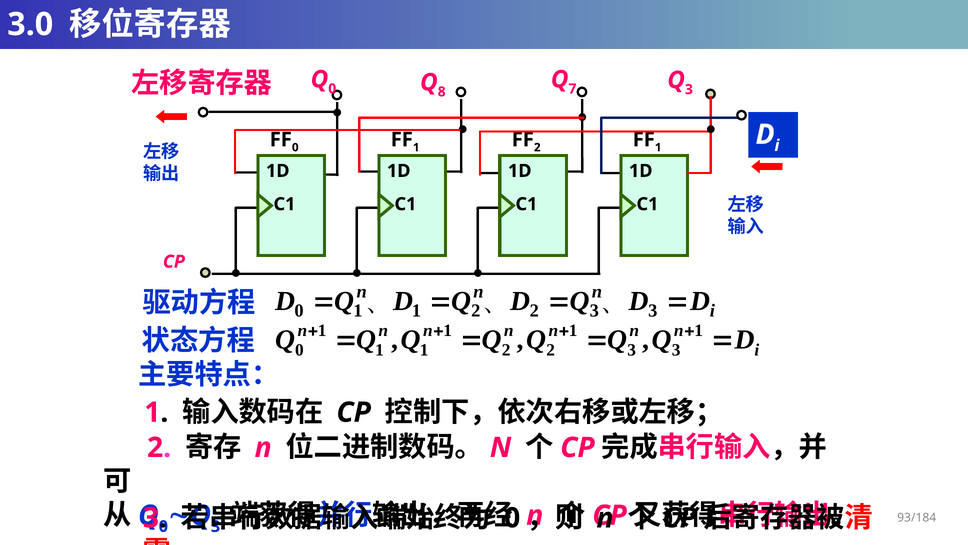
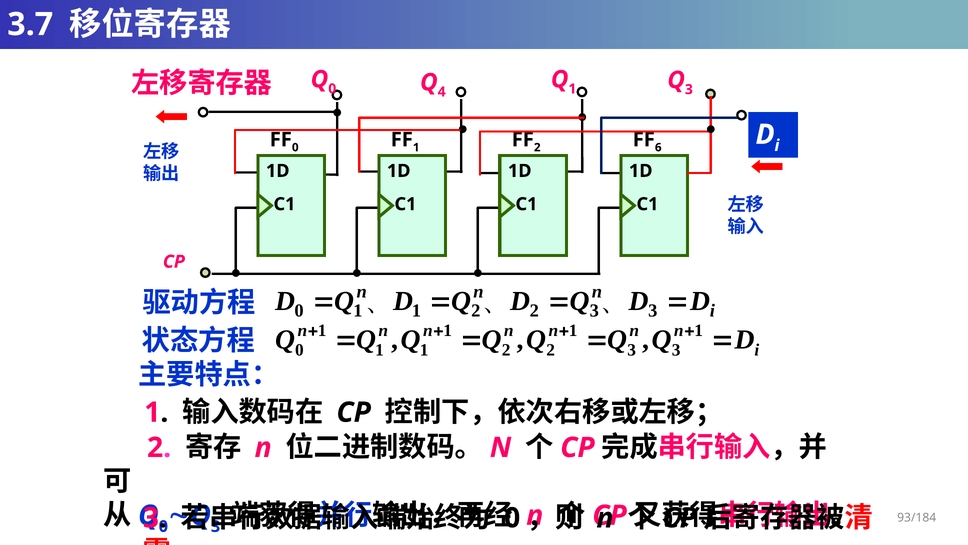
3.0: 3.0 -> 3.7 (30, 24)
8: 8 -> 4 (442, 92)
7: 7 -> 1 (572, 89)
1: 1 -> 6 (658, 147)
